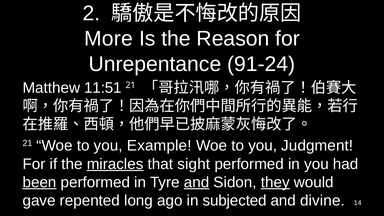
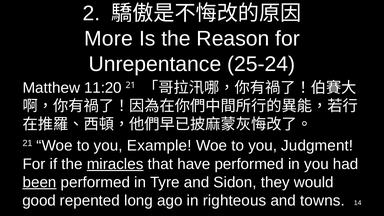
91-24: 91-24 -> 25-24 (261, 64)
11:51: 11:51 -> 11:20 (103, 88)
sight: sight -> have (194, 164)
and underline: present -> none (197, 182)
they underline: present -> none (275, 182)
gave: gave -> good (39, 201)
subjected: subjected -> righteous (235, 201)
divine: divine -> towns (322, 201)
